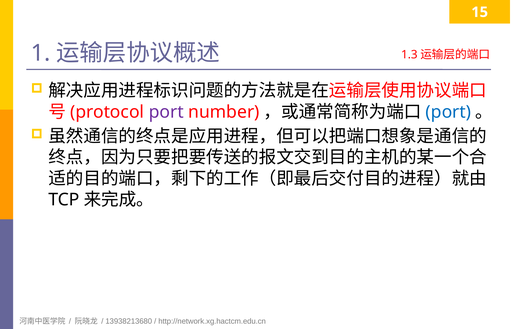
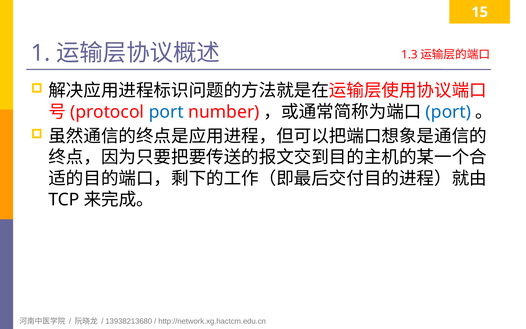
port colour: purple -> blue (166, 112)
